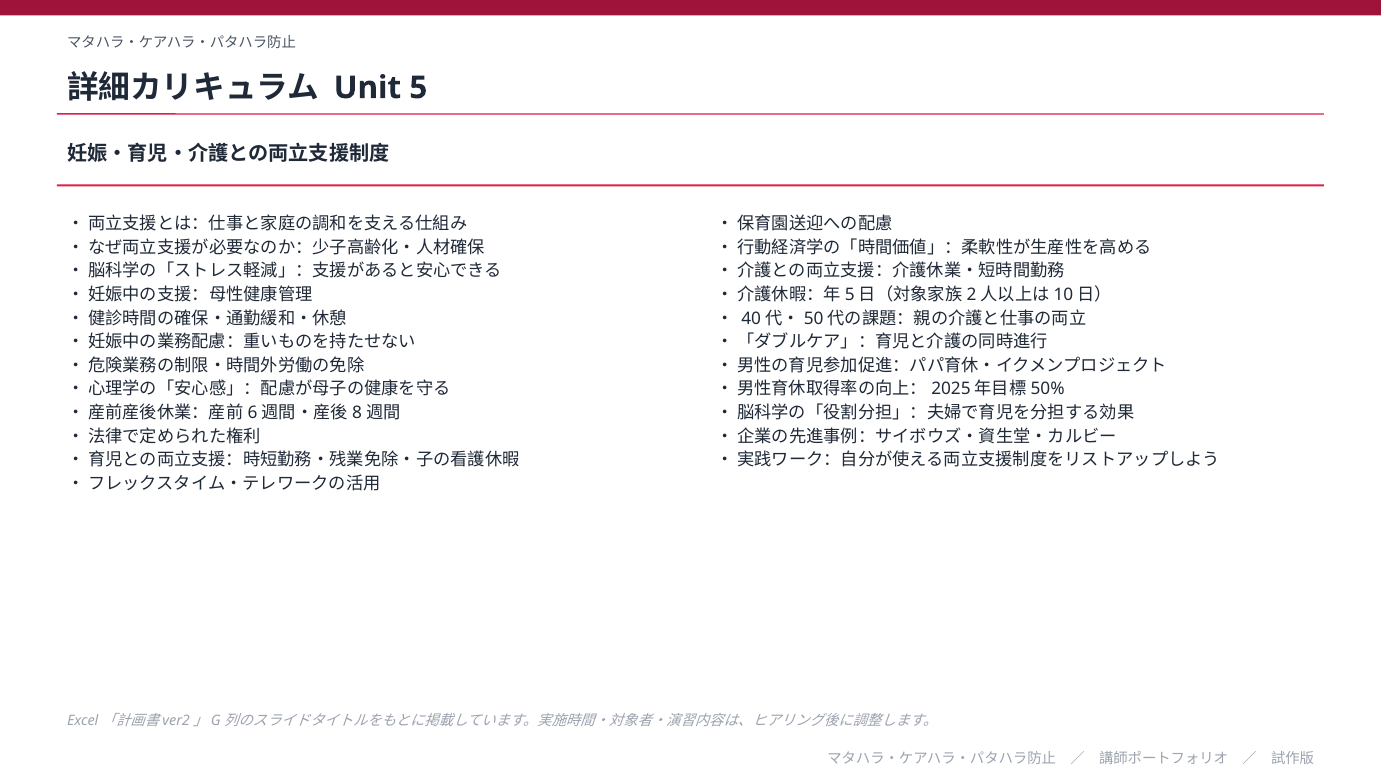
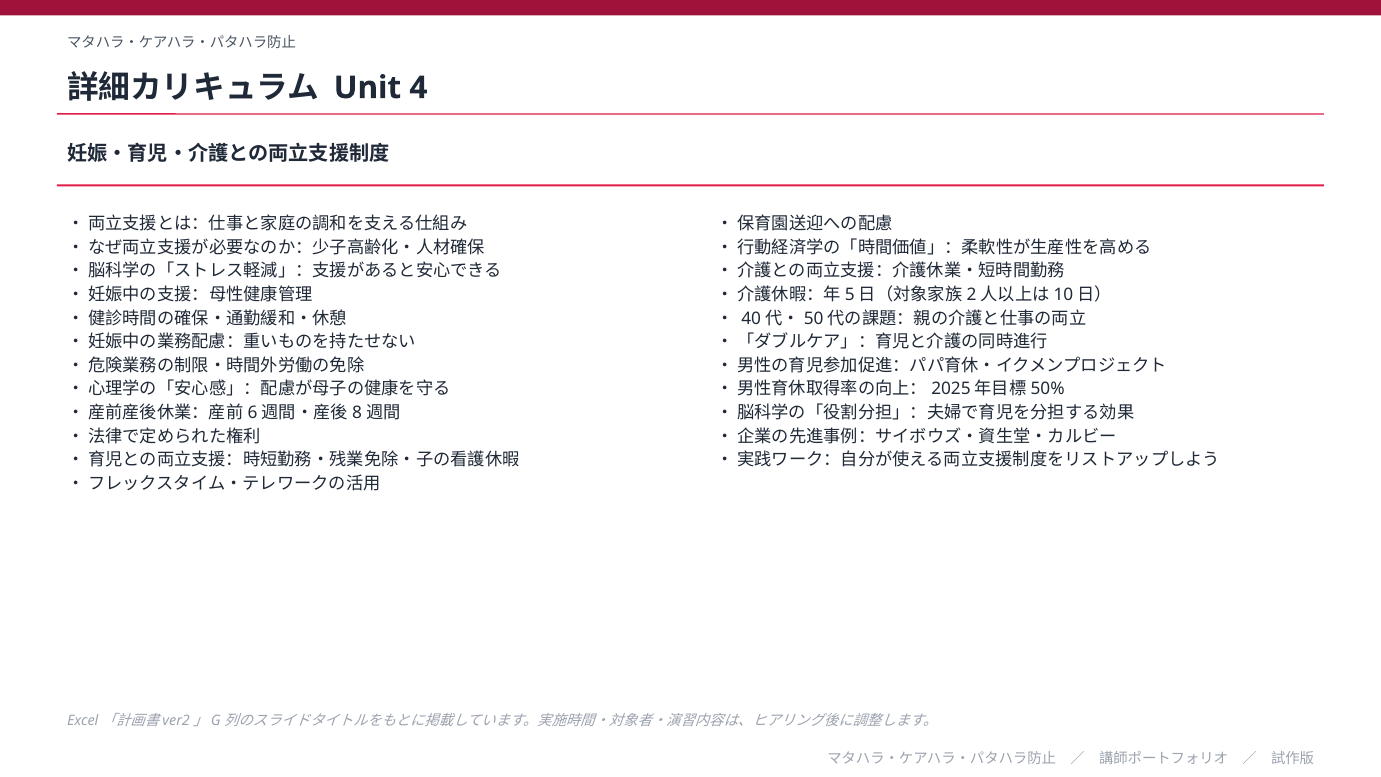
5: 5 -> 4 (418, 88)
